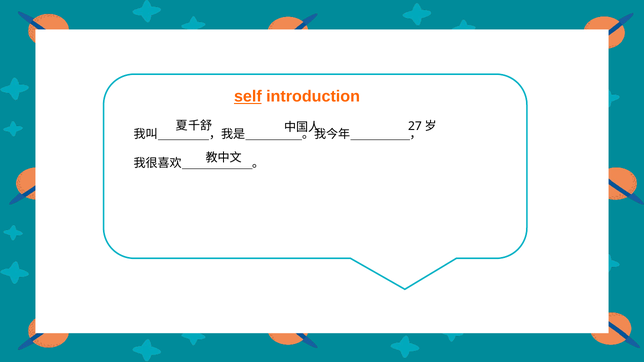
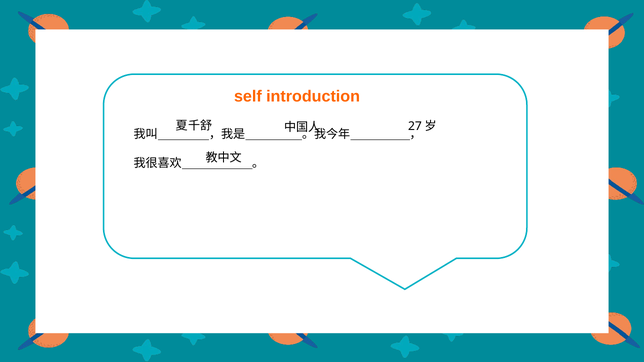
self underline: present -> none (248, 97)
